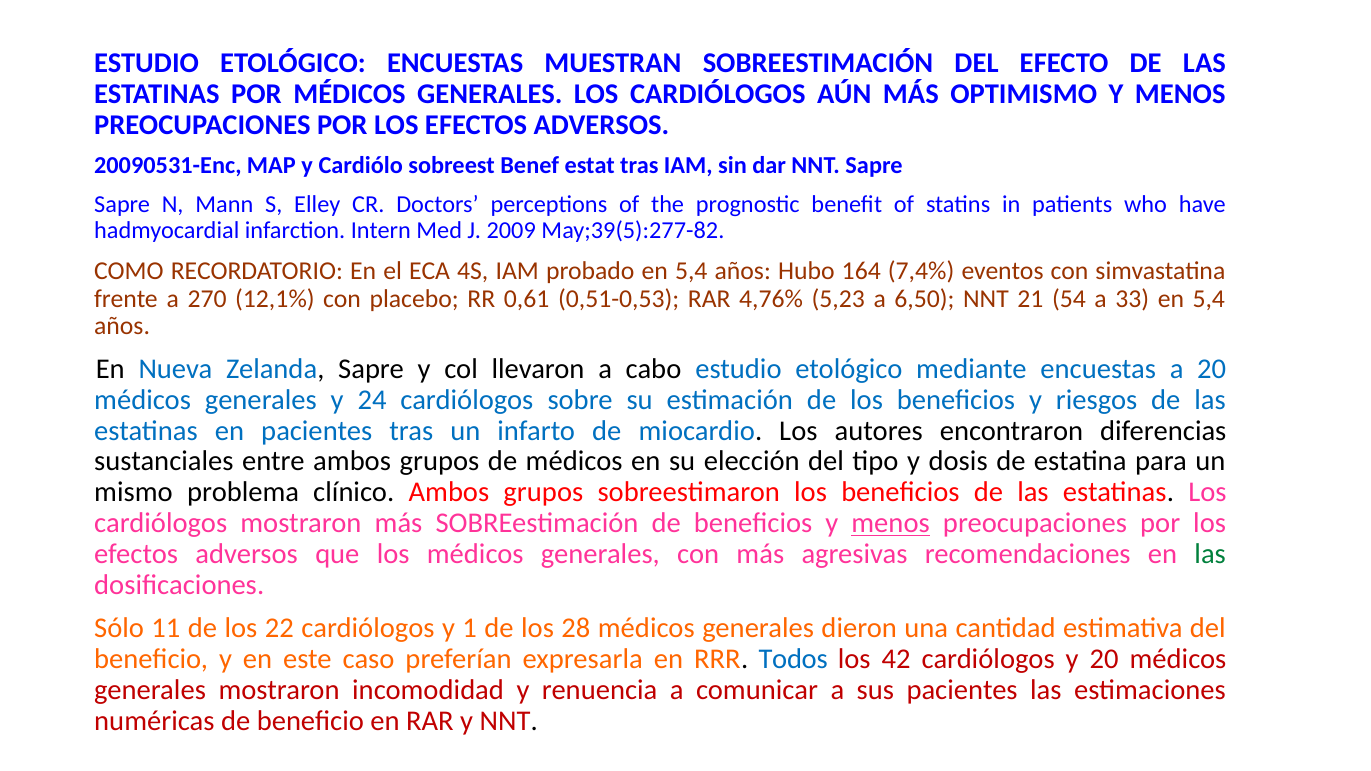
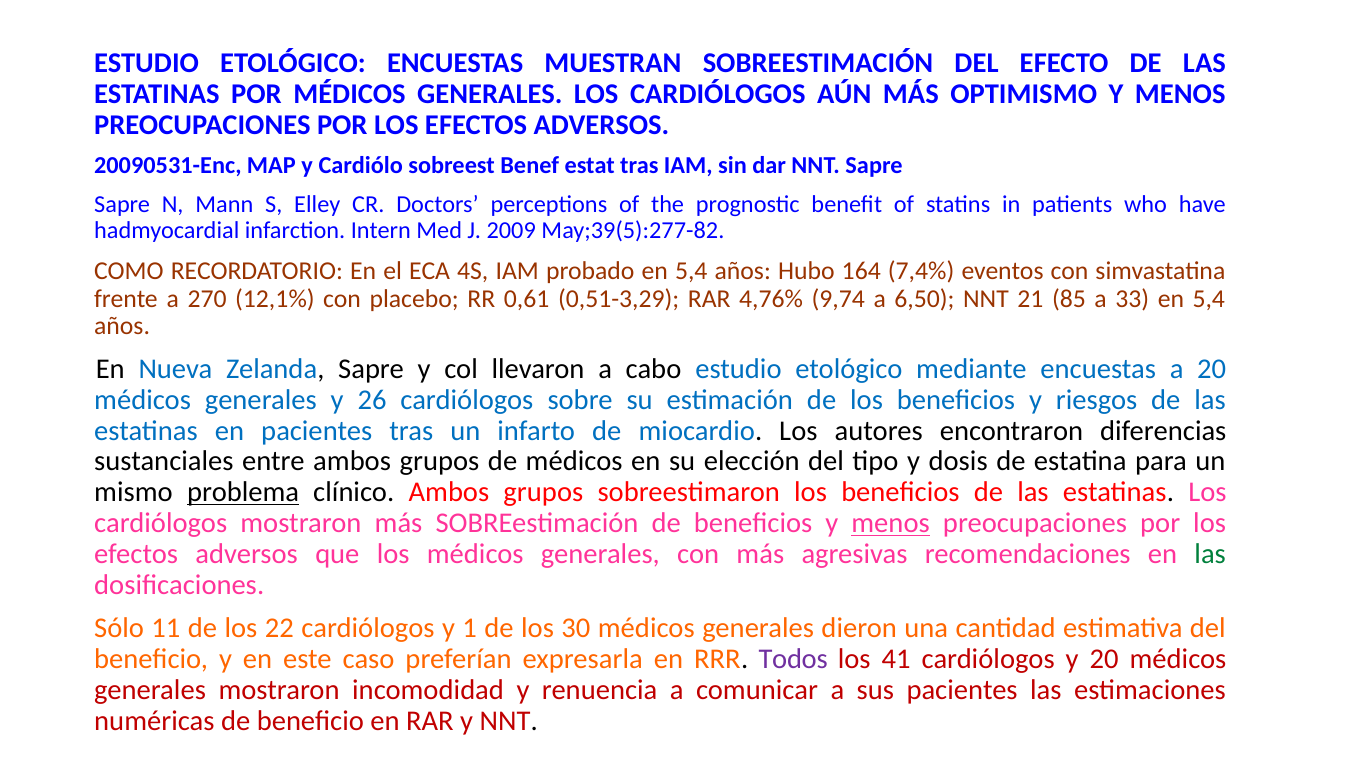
0,51-0,53: 0,51-0,53 -> 0,51-3,29 (619, 299)
5,23: 5,23 -> 9,74 (838, 299)
54: 54 -> 85 (1069, 299)
24: 24 -> 26 (372, 400)
problema underline: none -> present (243, 492)
28: 28 -> 30 (576, 629)
Todos colour: blue -> purple (793, 659)
42: 42 -> 41 (896, 659)
